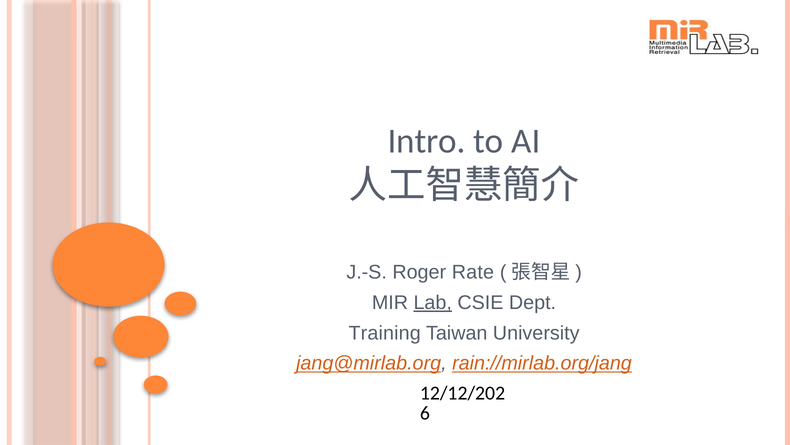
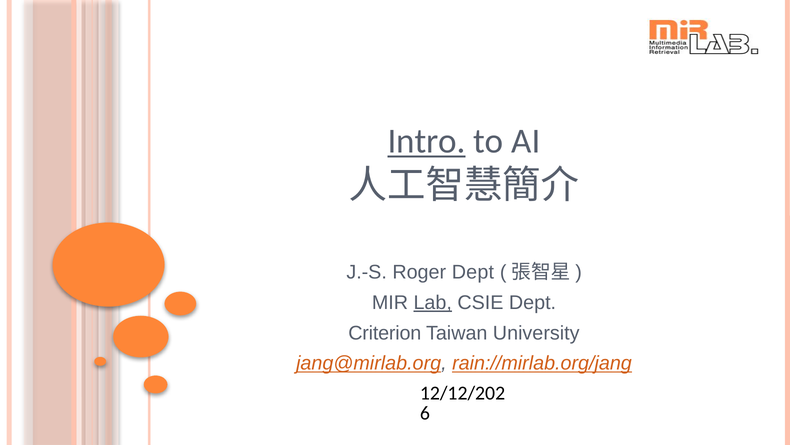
Intro underline: none -> present (427, 141)
Roger Rate: Rate -> Dept (473, 272)
Training: Training -> Criterion (385, 333)
